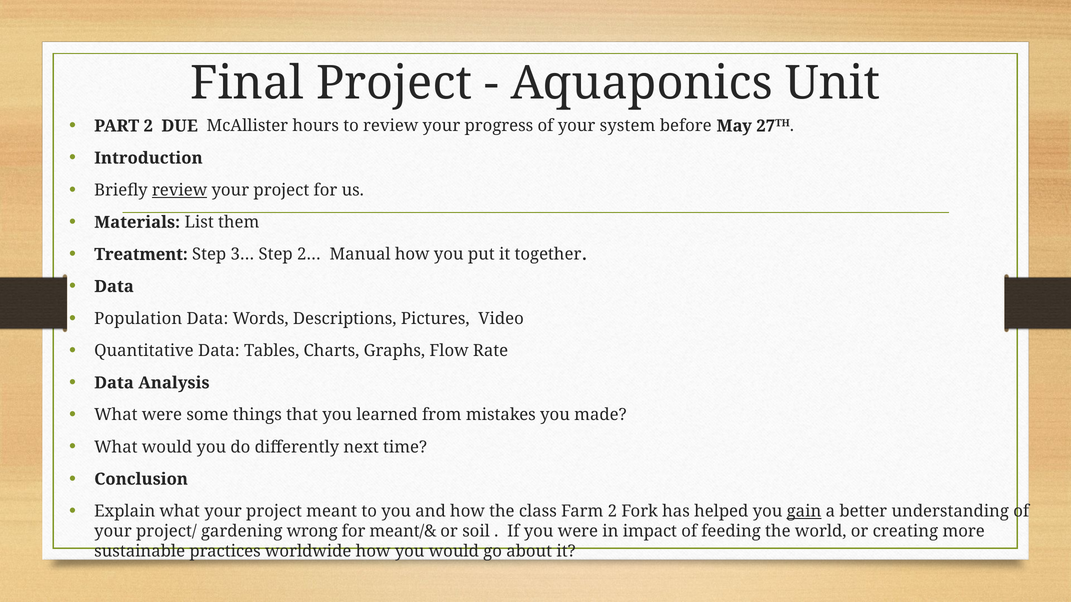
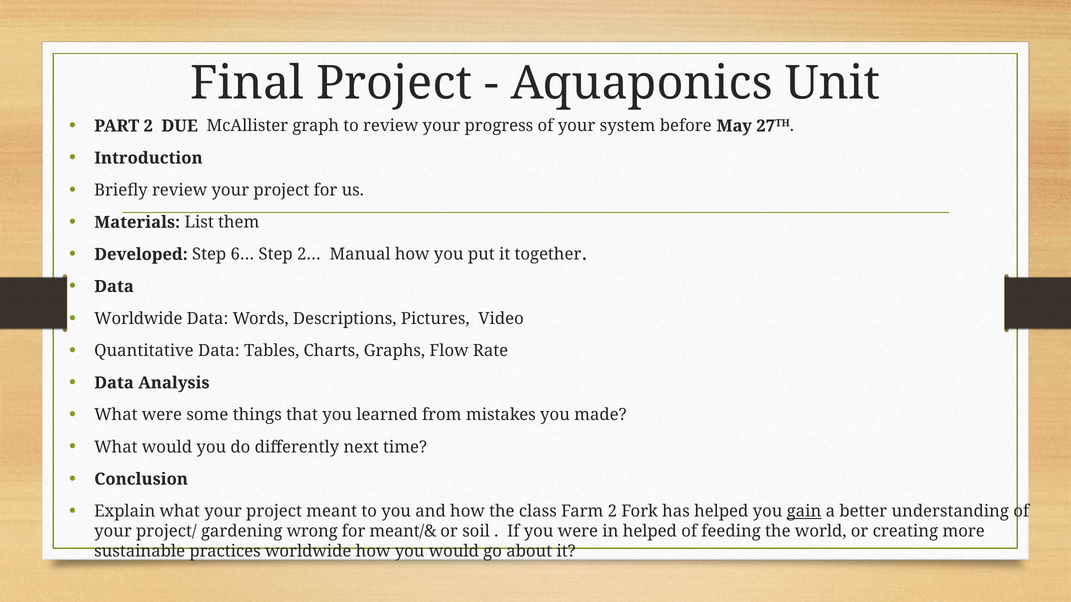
hours: hours -> graph (316, 126)
review underline: present -> none (180, 190)
Treatment: Treatment -> Developed (141, 255)
3…: 3… -> 6… (242, 255)
Population: Population -> Worldwide (138, 319)
in impact: impact -> helped (650, 532)
